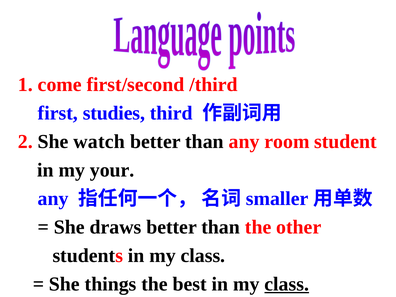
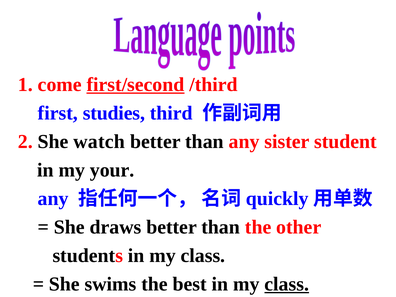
first/second underline: none -> present (136, 85)
room: room -> sister (287, 142)
smaller: smaller -> quickly (277, 199)
things: things -> swims (111, 284)
